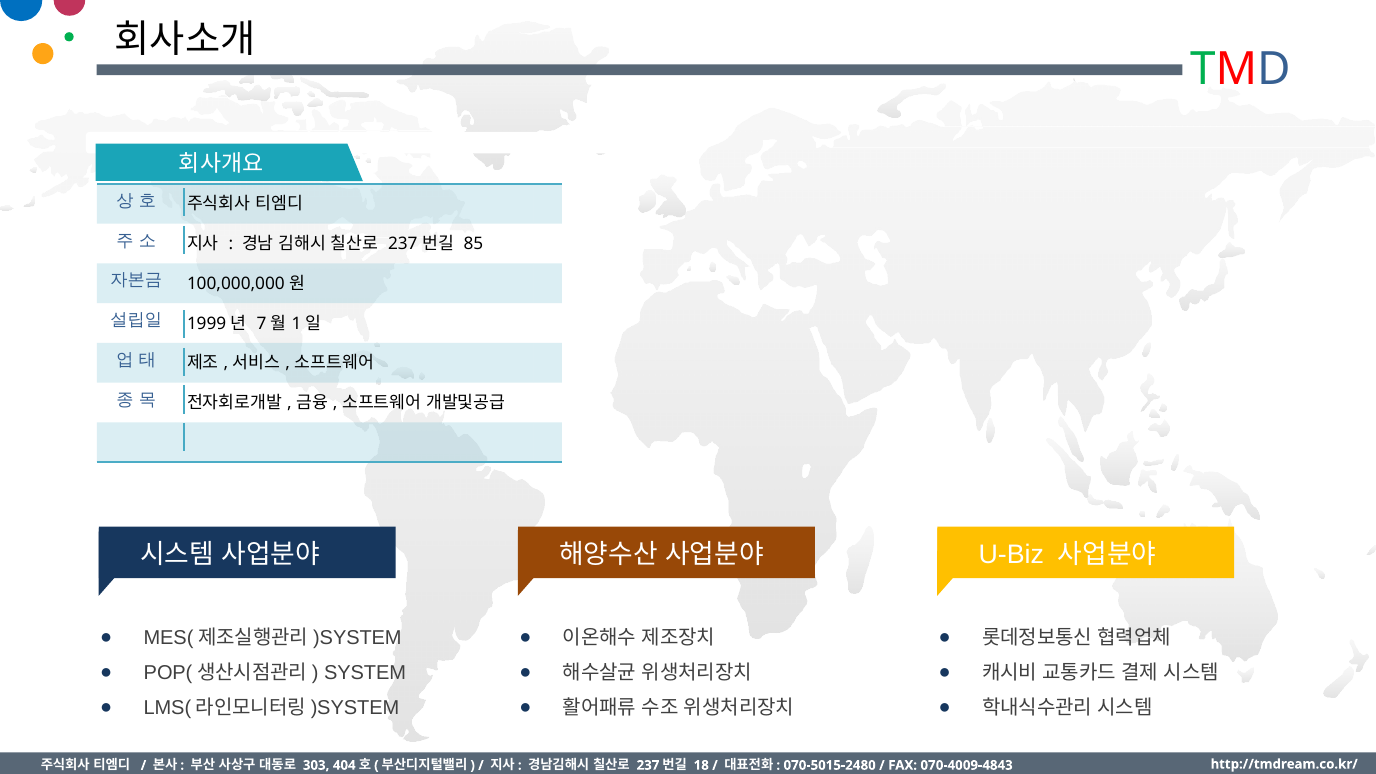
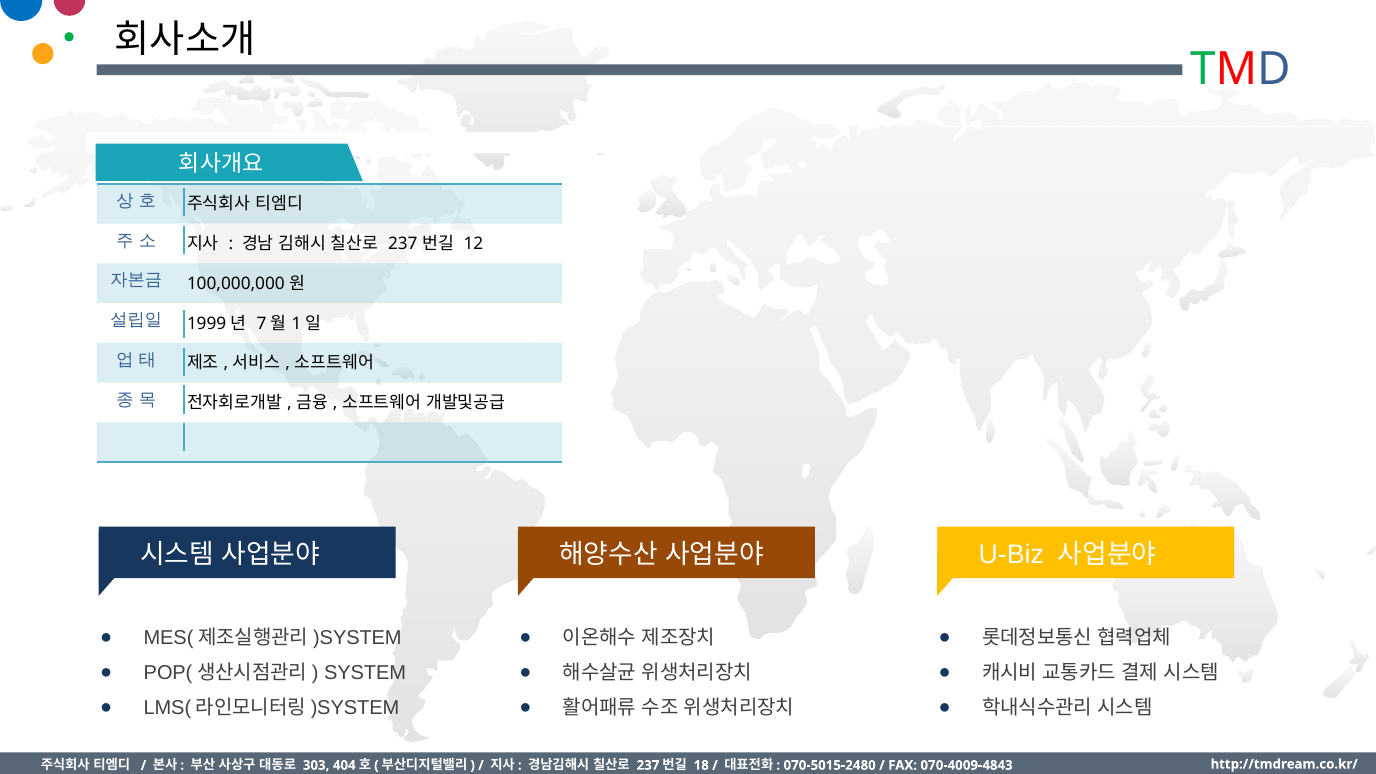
85: 85 -> 12 (473, 244)
